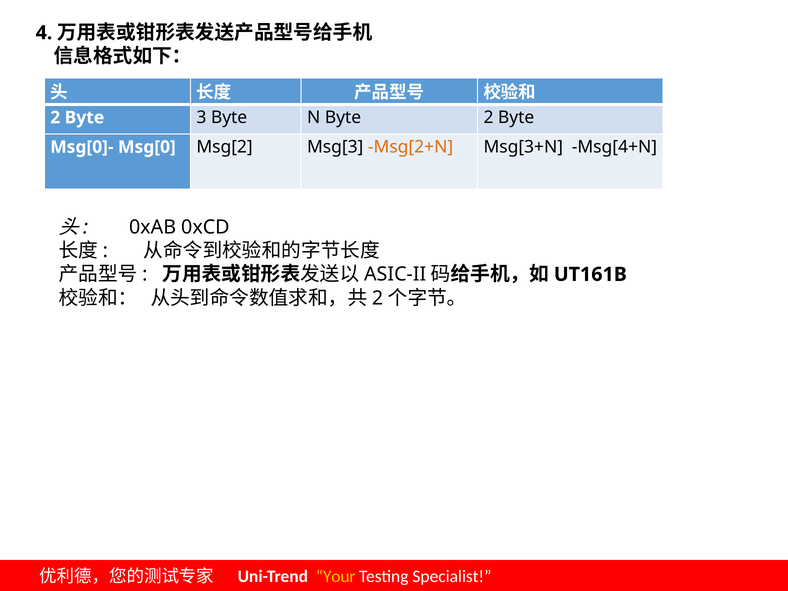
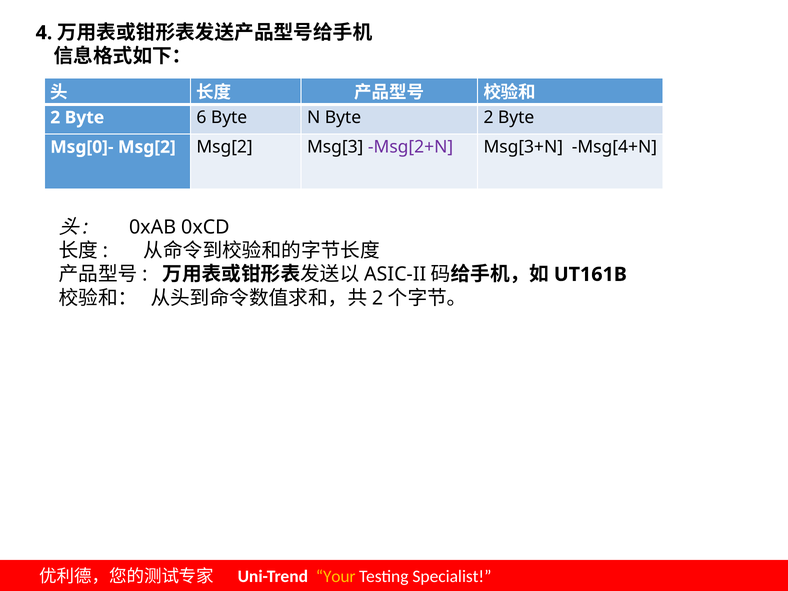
3: 3 -> 6 (201, 118)
Msg[0]- Msg[0: Msg[0 -> Msg[2 (147, 147)
Msg[2+N colour: orange -> purple (411, 147)
